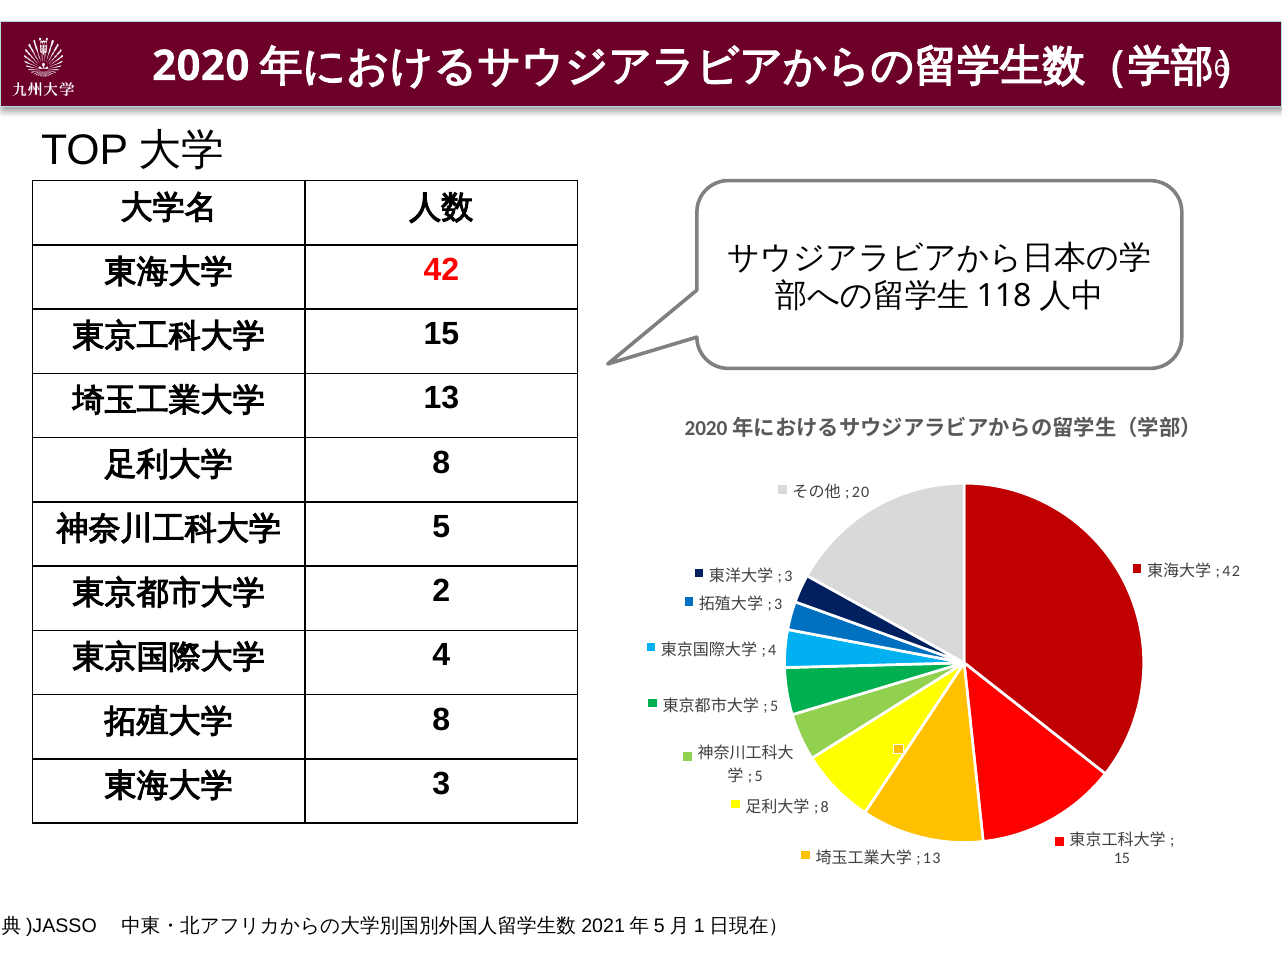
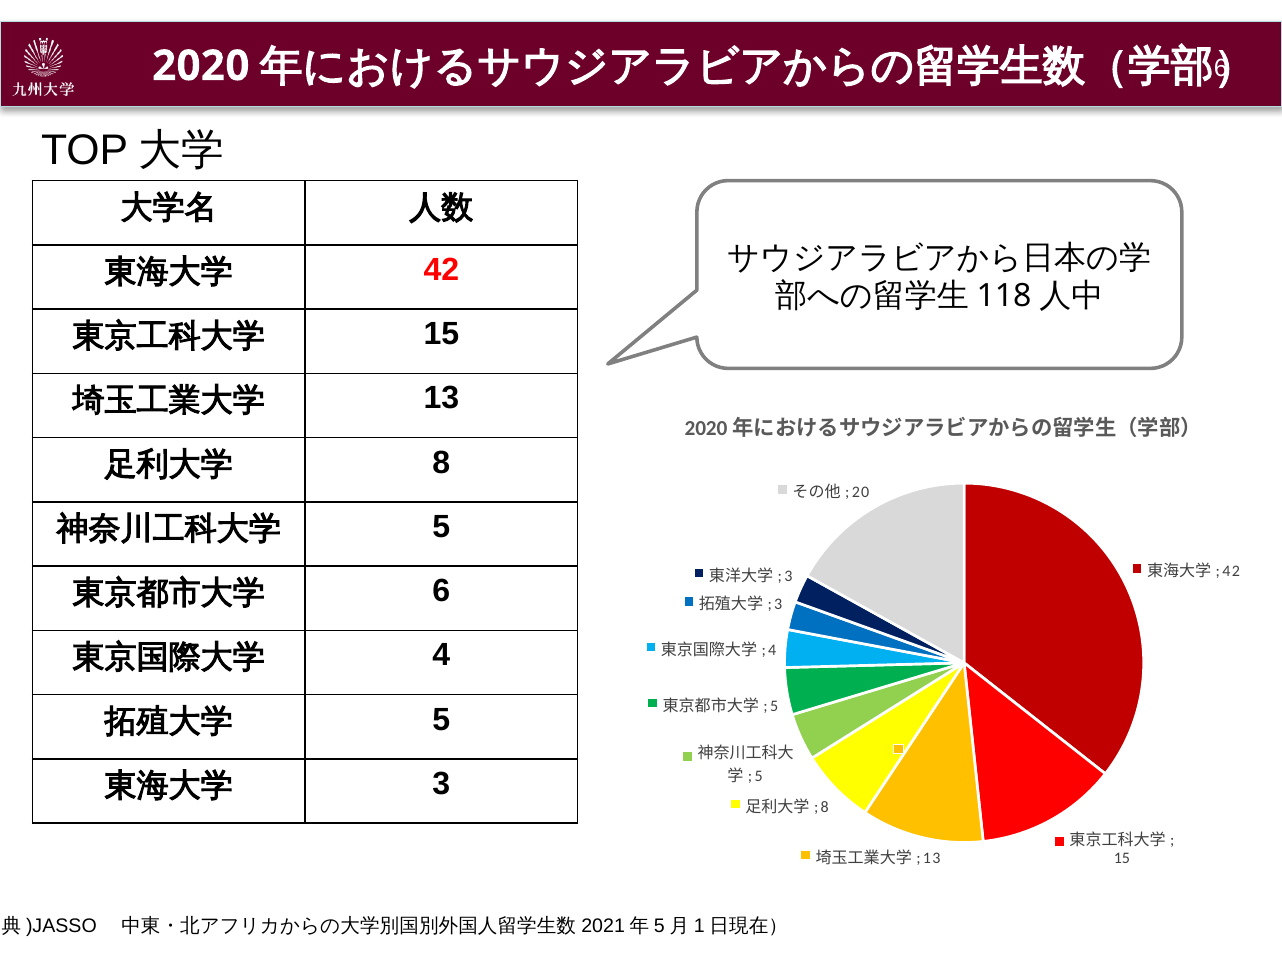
2: 2 -> 6 (441, 591)
8: 8 -> 5 (441, 719)
